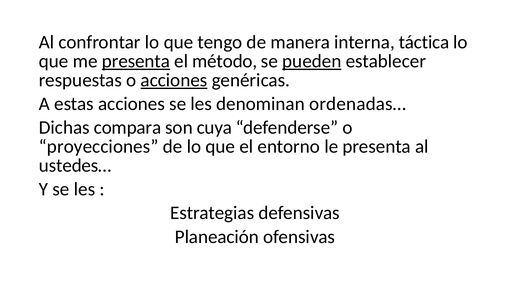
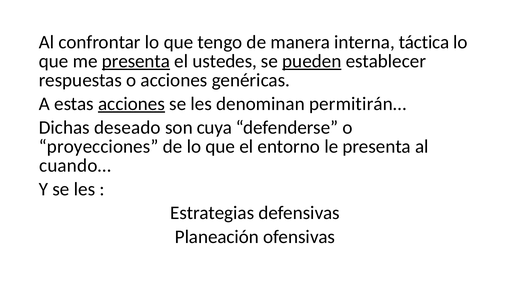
método: método -> ustedes (225, 61)
acciones underline: present -> none (174, 80)
acciones underline: none -> present (131, 104)
ordenadas…: ordenadas… -> permitirán… (358, 104)
compara: compara -> deseado (127, 127)
ustedes…: ustedes… -> cuando… (75, 165)
